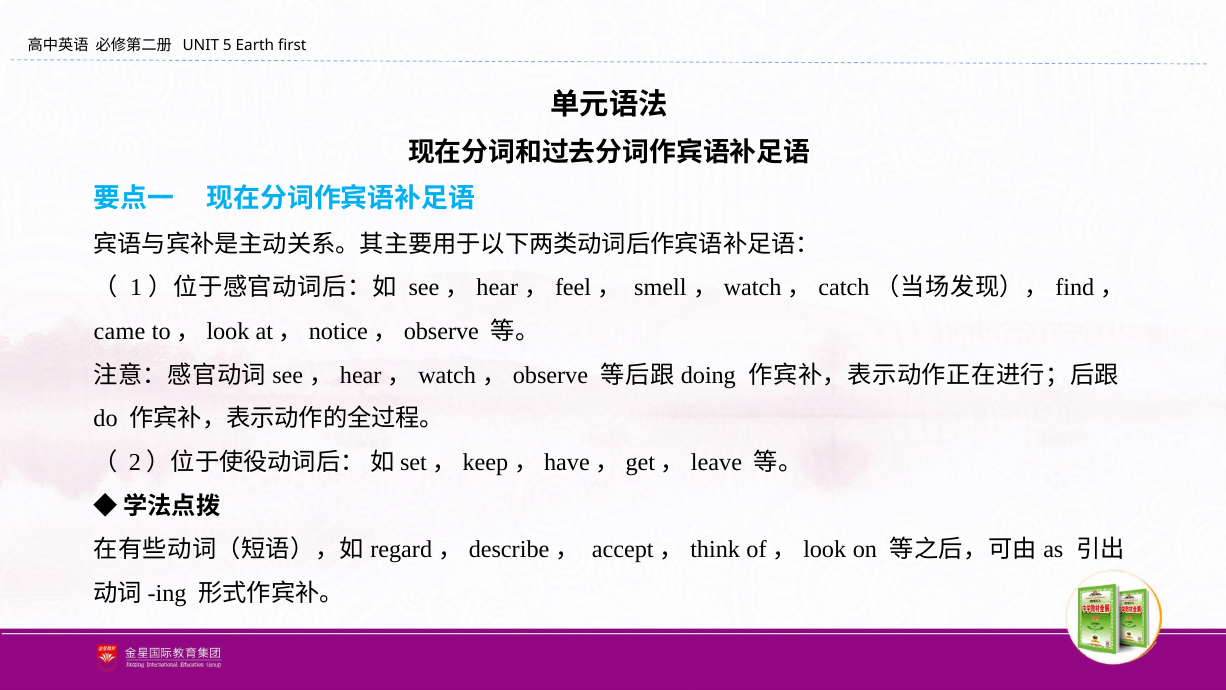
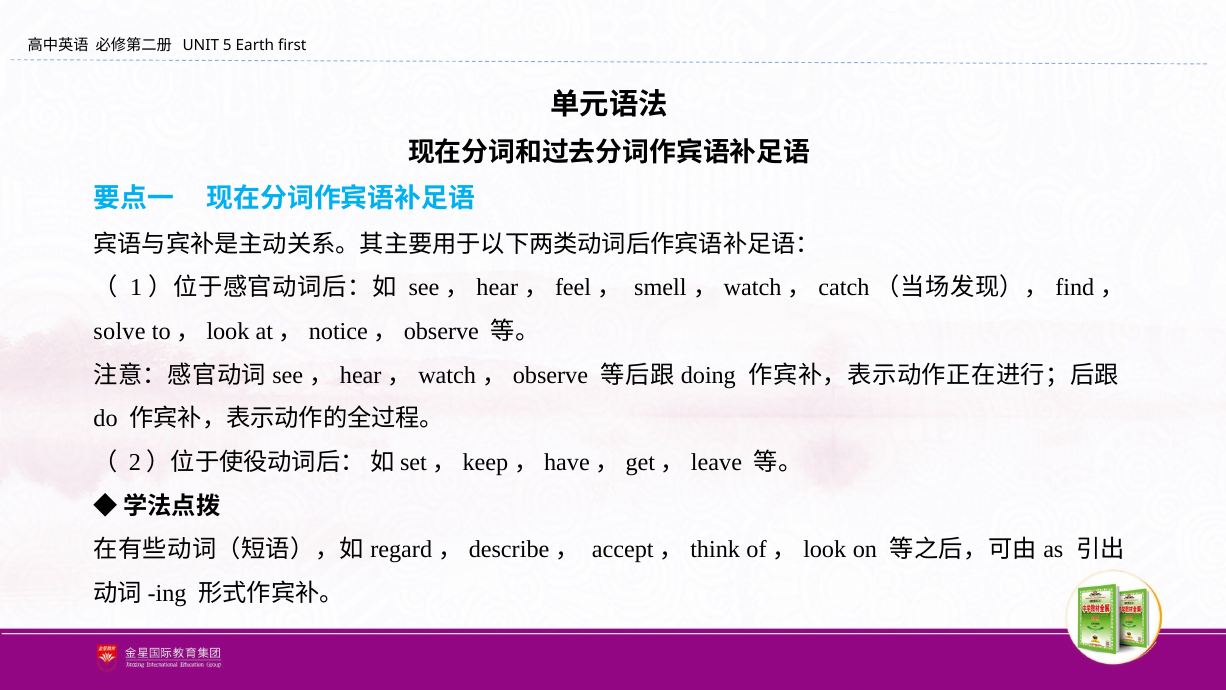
came: came -> solve (120, 331)
